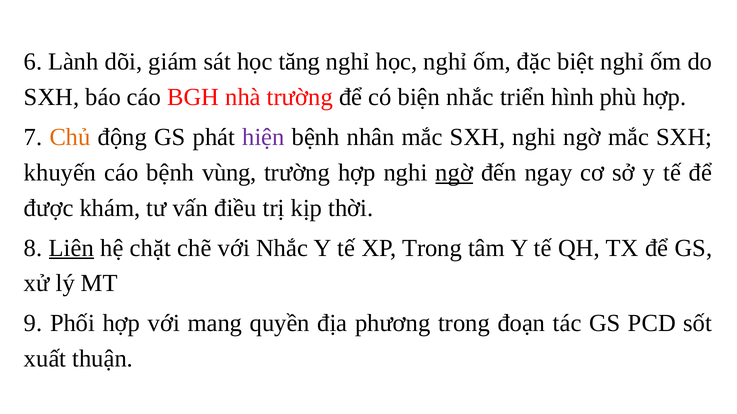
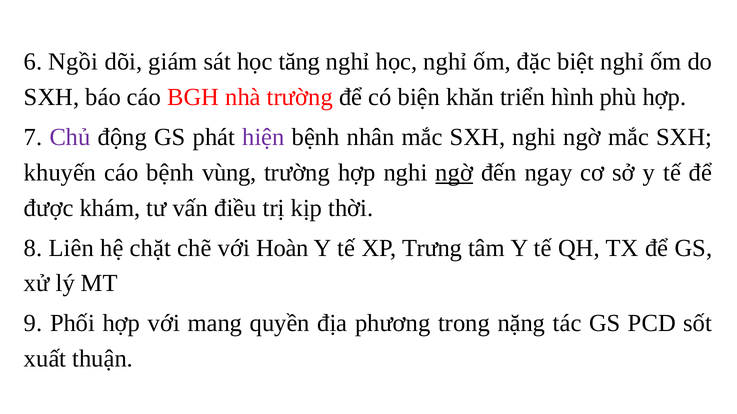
Lành: Lành -> Ngồi (73, 62)
biện nhắc: nhắc -> khăn (470, 97)
Chủ colour: orange -> purple (70, 137)
Liên underline: present -> none (71, 248)
với Nhắc: Nhắc -> Hoàn (282, 248)
XP Trong: Trong -> Trưng (432, 248)
đoạn: đoạn -> nặng (521, 324)
